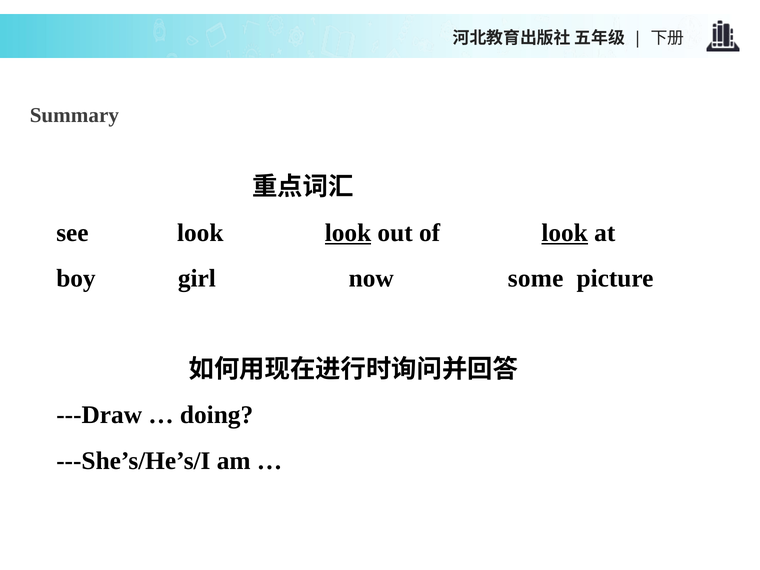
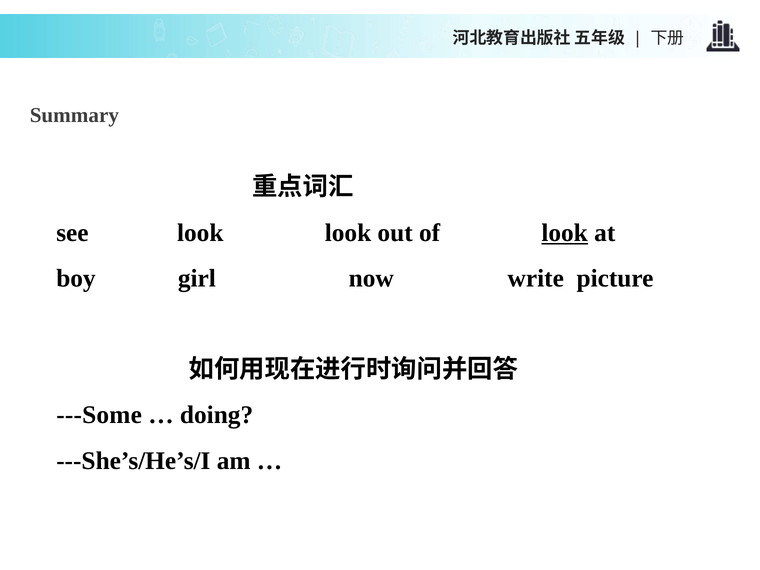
look underline: present -> none (348, 233)
some: some -> write (536, 278)
---Draw: ---Draw -> ---Some (99, 415)
